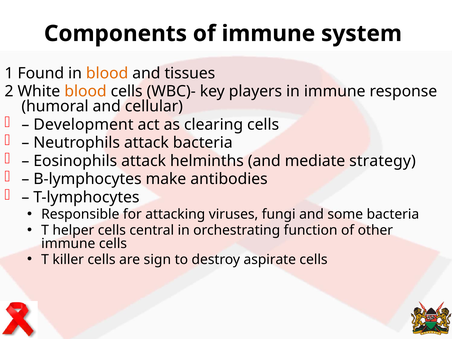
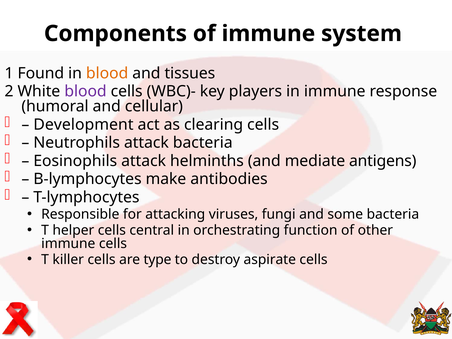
blood colour: orange -> purple (86, 91)
strategy: strategy -> antigens (383, 161)
sign: sign -> type (157, 260)
